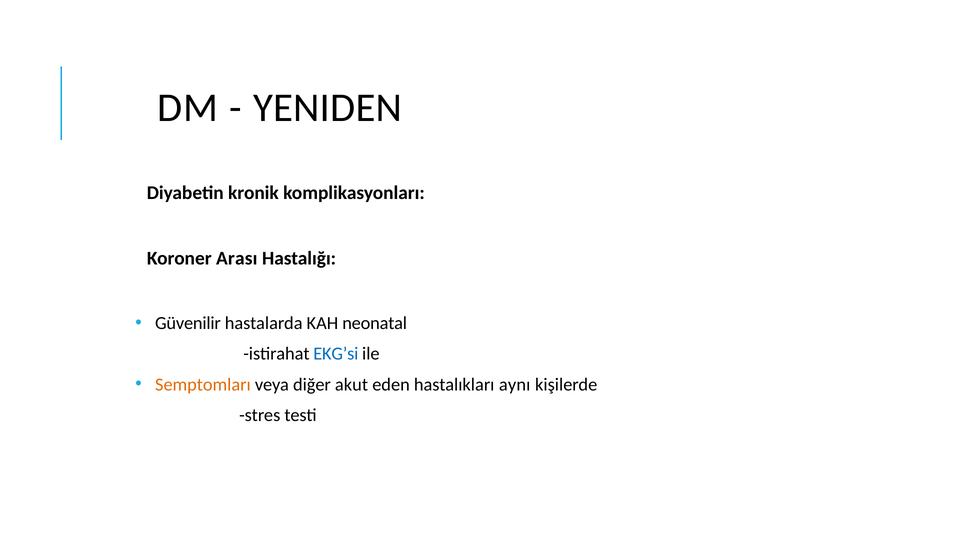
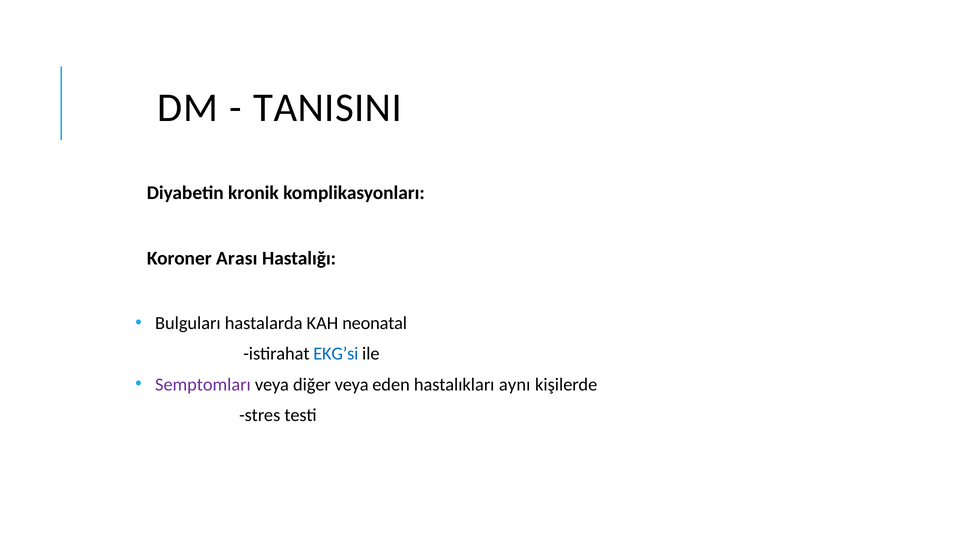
YENIDEN: YENIDEN -> TANISINI (328, 108)
Güvenilir: Güvenilir -> Bulguları (188, 323)
Semptomları colour: orange -> purple (203, 385)
diğer akut: akut -> veya (352, 385)
